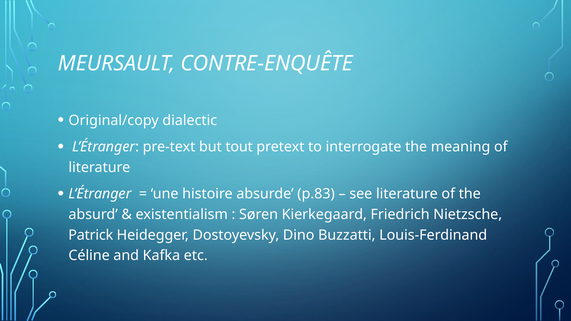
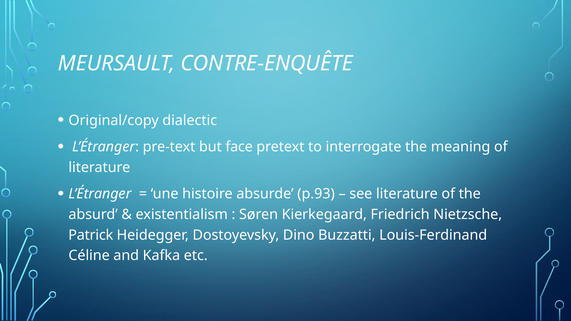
tout: tout -> face (239, 147)
p.83: p.83 -> p.93 (316, 194)
